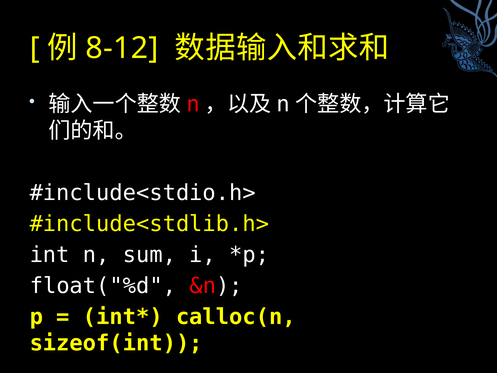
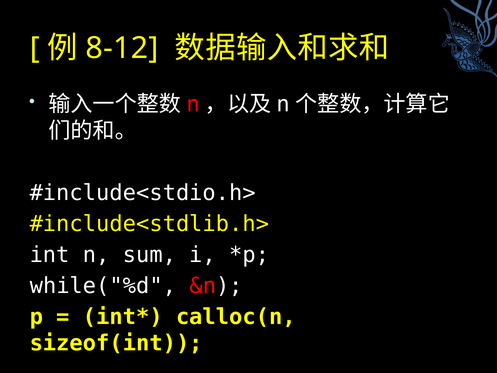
float("%d: float("%d -> while("%d (103, 286)
